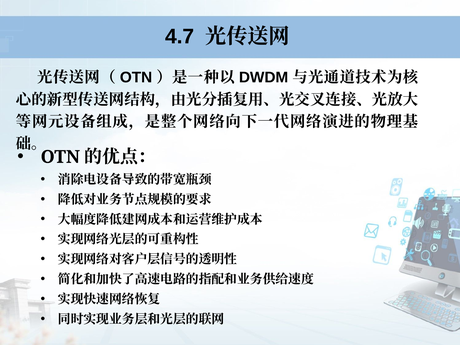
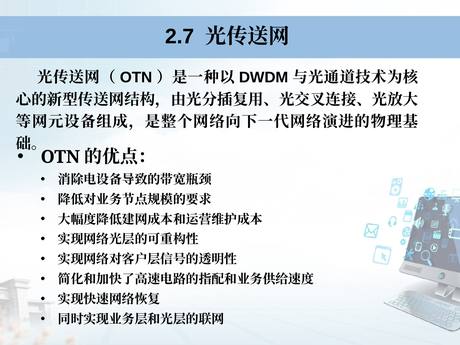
4.7: 4.7 -> 2.7 (180, 37)
